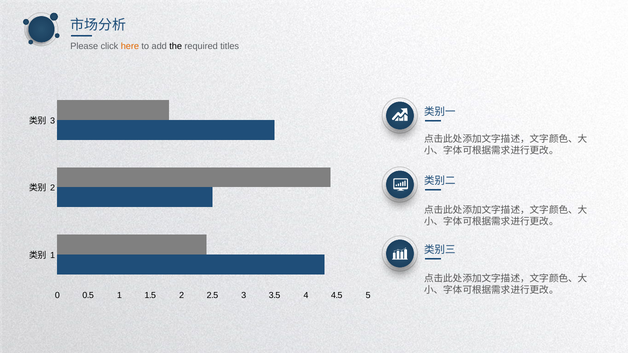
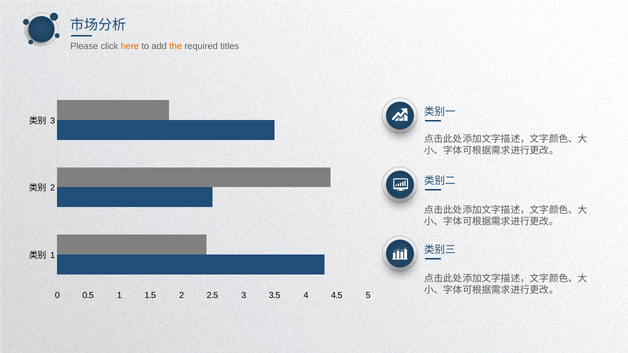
the colour: black -> orange (176, 46)
